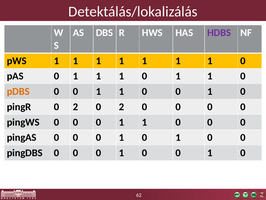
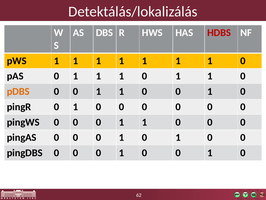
HDBS colour: purple -> red (219, 33)
pingR 0 2: 2 -> 1 (75, 107)
2: 2 -> 0 (122, 107)
